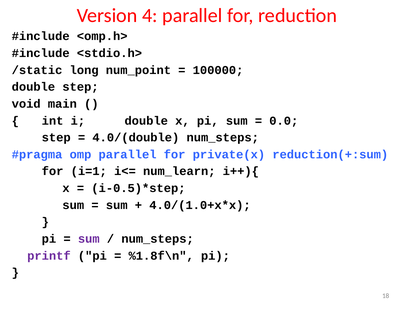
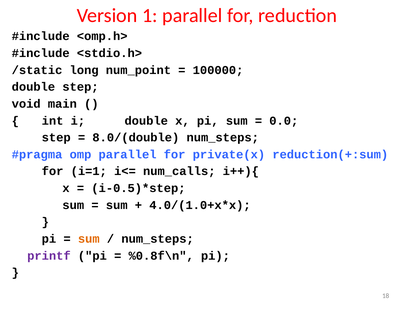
4: 4 -> 1 (150, 16)
4.0/(double: 4.0/(double -> 8.0/(double (136, 138)
num_learn: num_learn -> num_calls (179, 172)
sum colour: purple -> orange (89, 239)
%1.8f\n: %1.8f\n -> %0.8f\n (161, 256)
